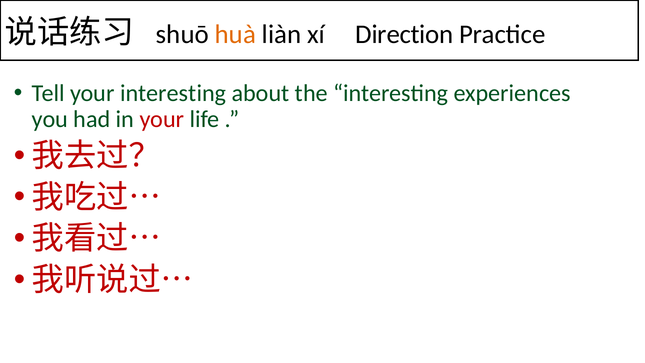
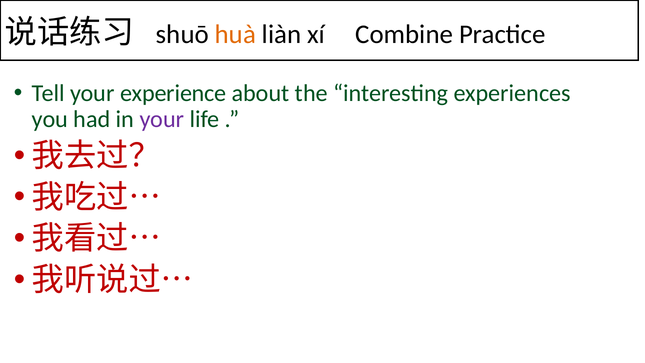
Direction: Direction -> Combine (404, 34)
your interesting: interesting -> experience (173, 93)
your colour: red -> purple (162, 119)
